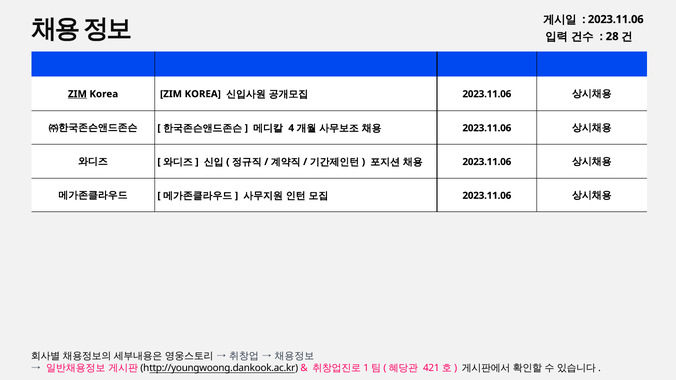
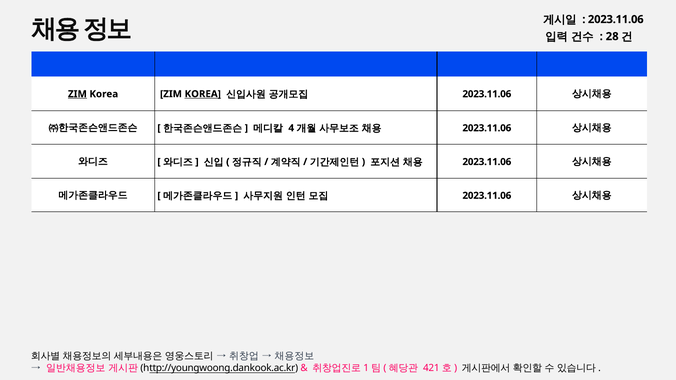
KOREA underline: none -> present (203, 94)
